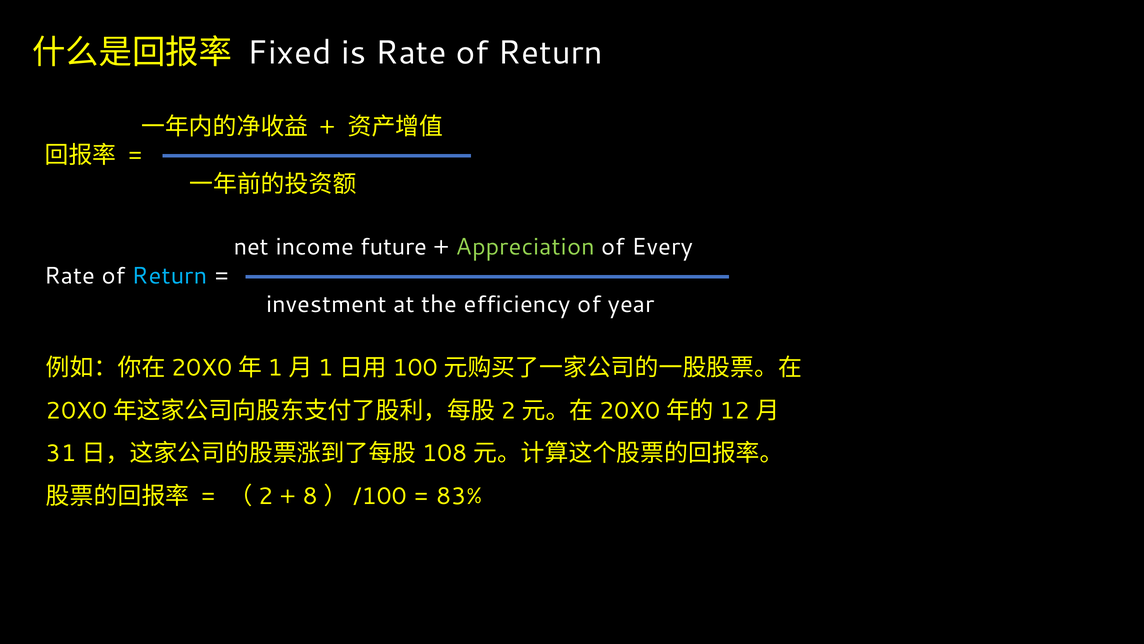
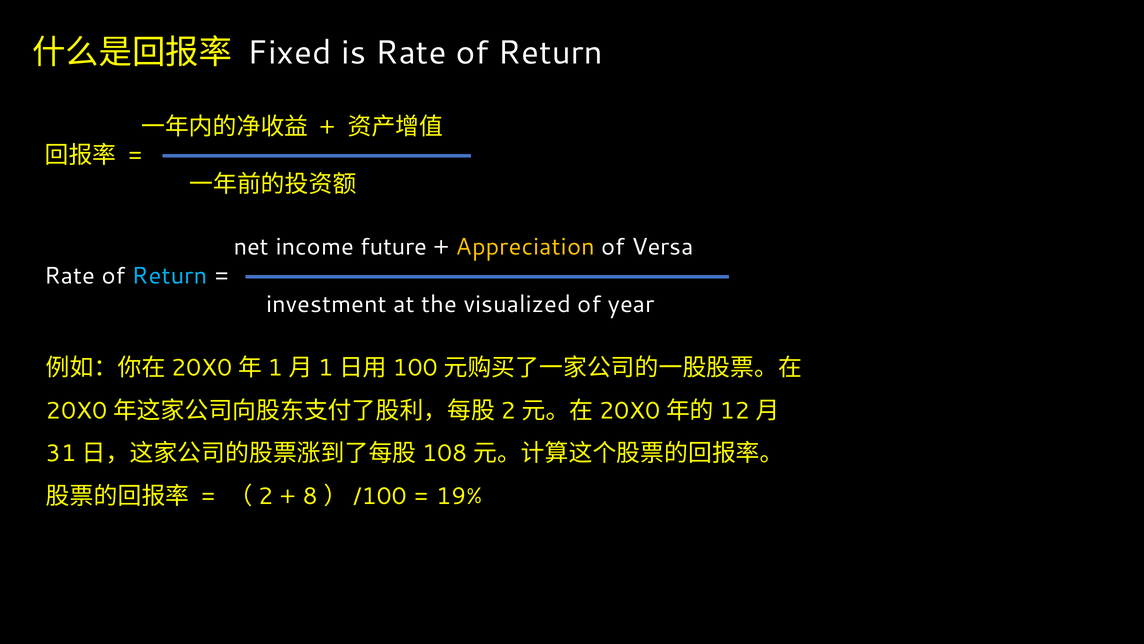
Appreciation colour: light green -> yellow (525, 247)
Every: Every -> Versa (663, 247)
efficiency: efficiency -> visualized (517, 304)
83%: 83% -> 19% (459, 496)
